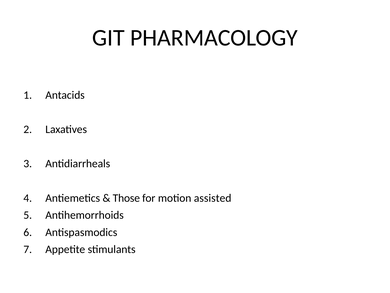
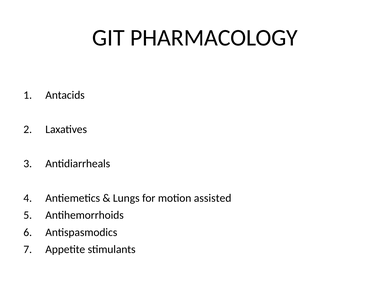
Those: Those -> Lungs (126, 198)
